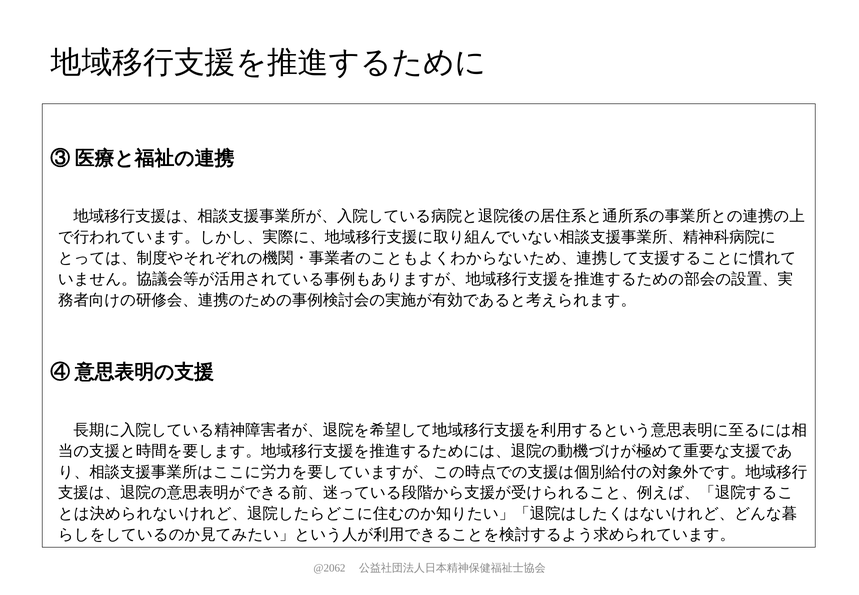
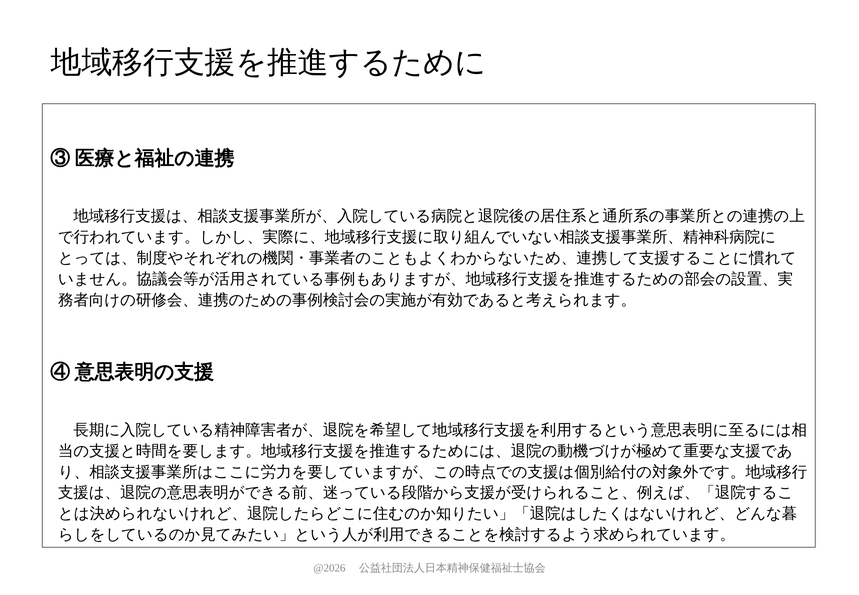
@2062: @2062 -> @2026 (329, 568)
